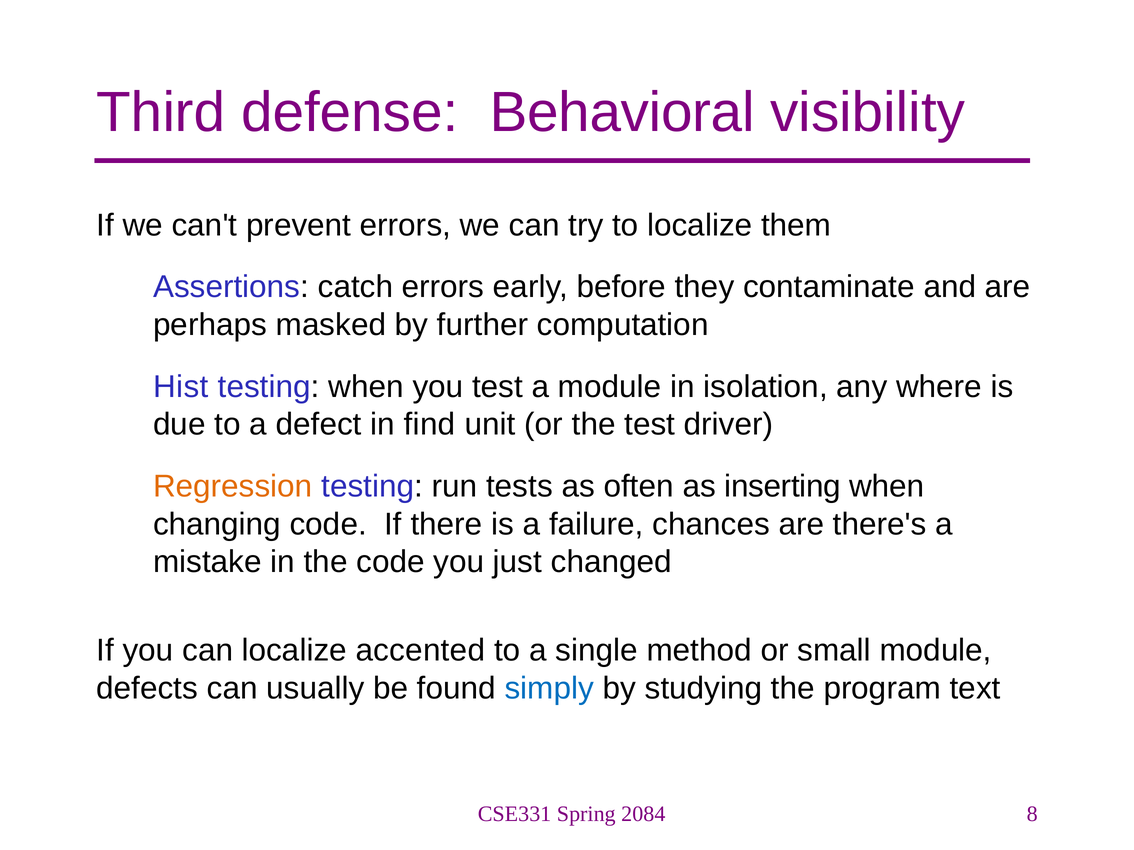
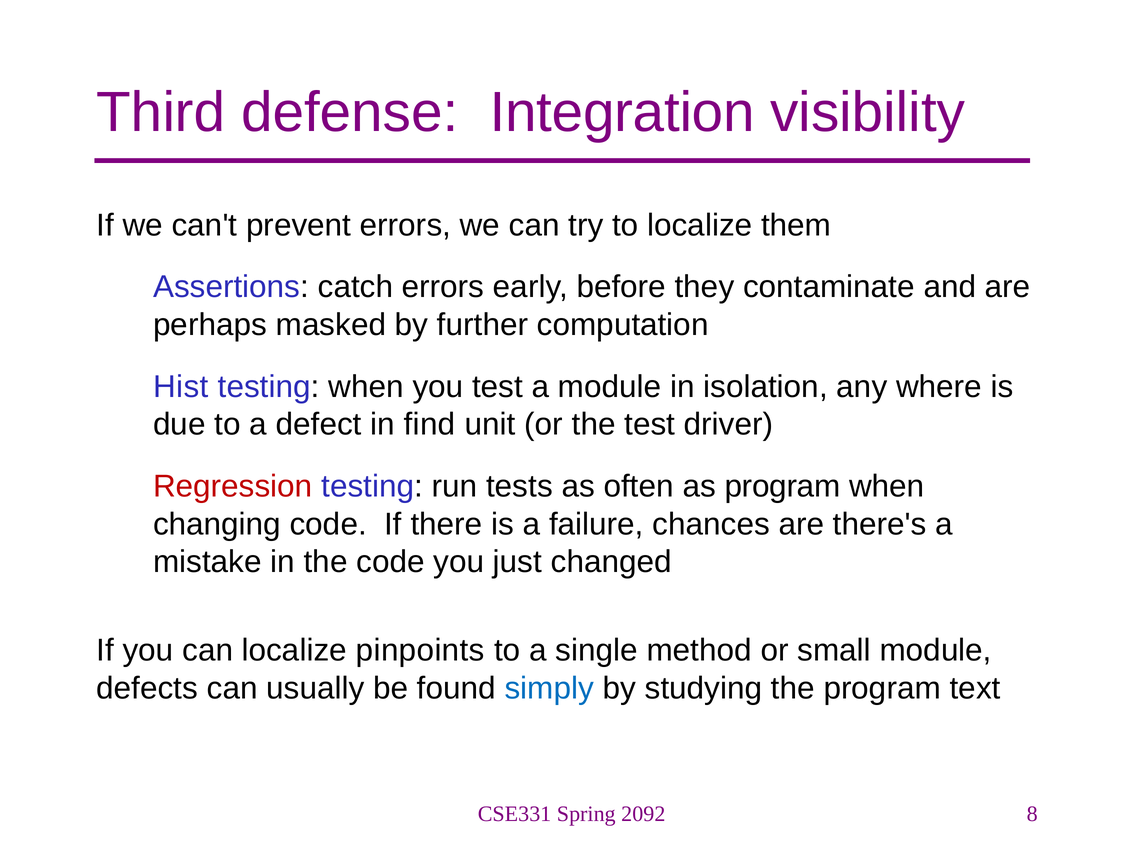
Behavioral: Behavioral -> Integration (622, 113)
Regression colour: orange -> red (233, 487)
as inserting: inserting -> program (783, 487)
accented: accented -> pinpoints (420, 651)
2084: 2084 -> 2092 (643, 814)
